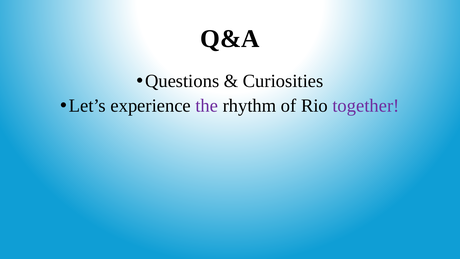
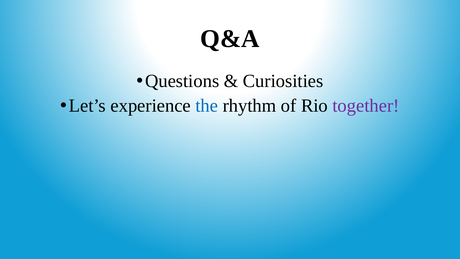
the colour: purple -> blue (207, 106)
